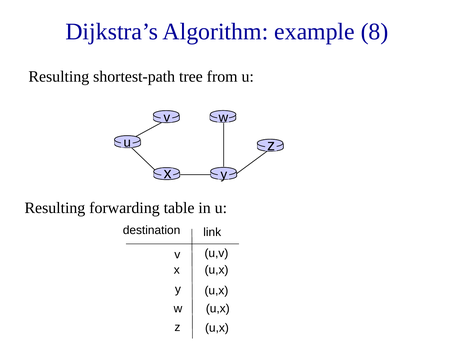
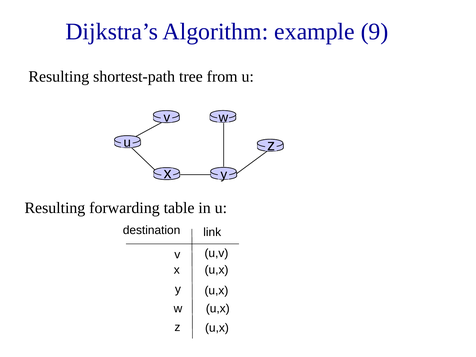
8: 8 -> 9 (375, 32)
